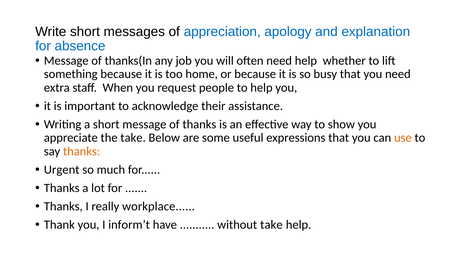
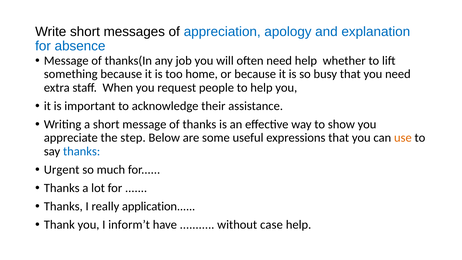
the take: take -> step (133, 138)
thanks colour: orange -> blue (82, 151)
workplace: workplace -> application (159, 206)
without take: take -> case (271, 225)
